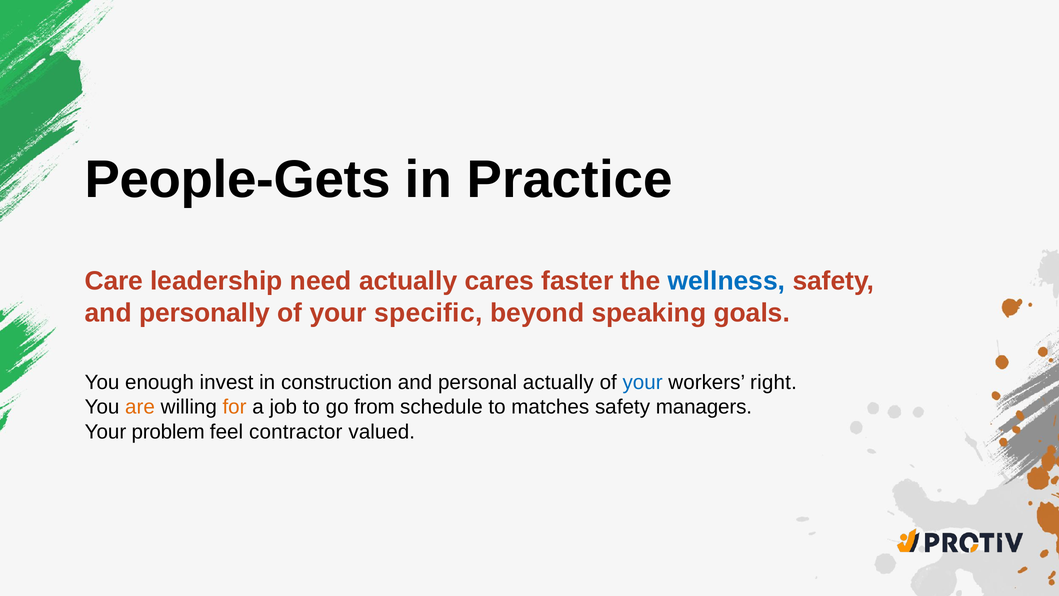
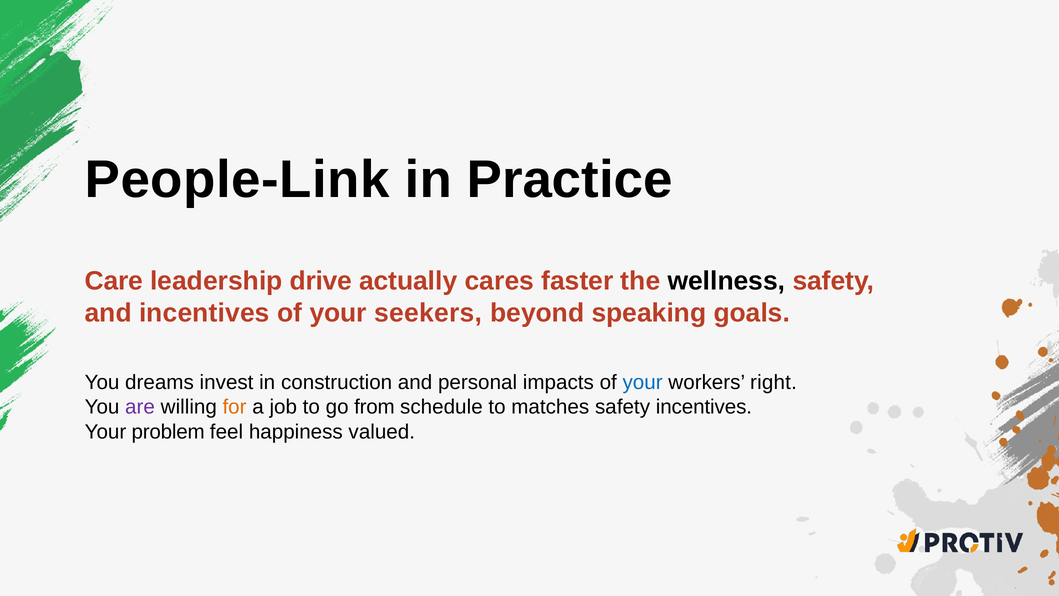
People-Gets: People-Gets -> People-Link (237, 180)
need: need -> drive (321, 281)
wellness colour: blue -> black (726, 281)
and personally: personally -> incentives (204, 313)
specific: specific -> seekers (428, 313)
enough: enough -> dreams (159, 382)
personal actually: actually -> impacts (558, 382)
are colour: orange -> purple (140, 407)
safety managers: managers -> incentives (704, 407)
contractor: contractor -> happiness (296, 432)
